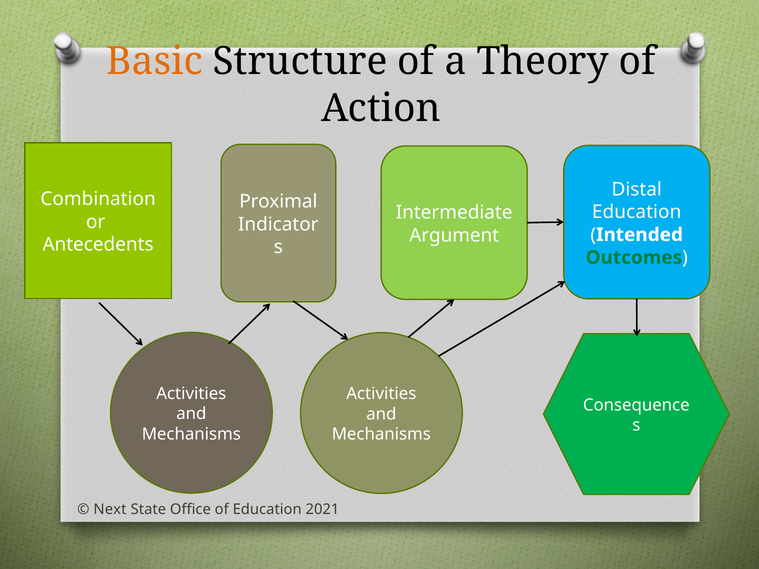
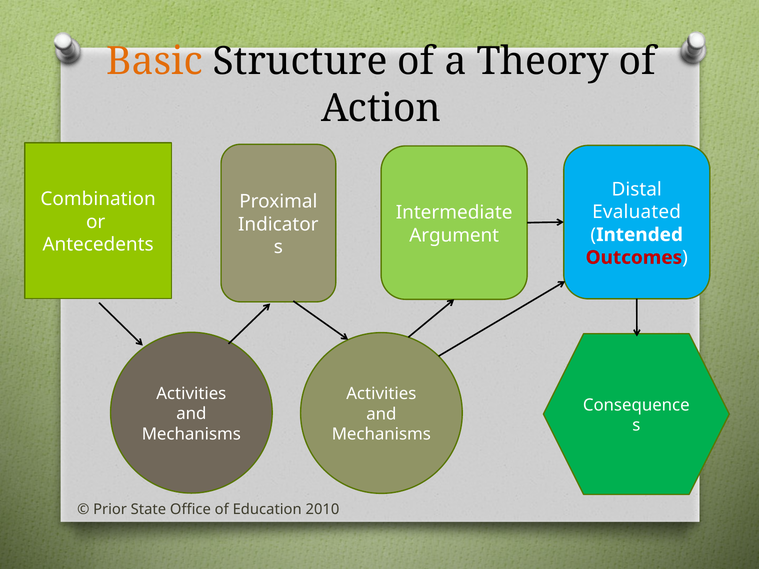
Education: Education -> Evaluated (637, 212)
Outcomes colour: green -> red (634, 258)
Next: Next -> Prior (110, 510)
2021: 2021 -> 2010 (322, 510)
